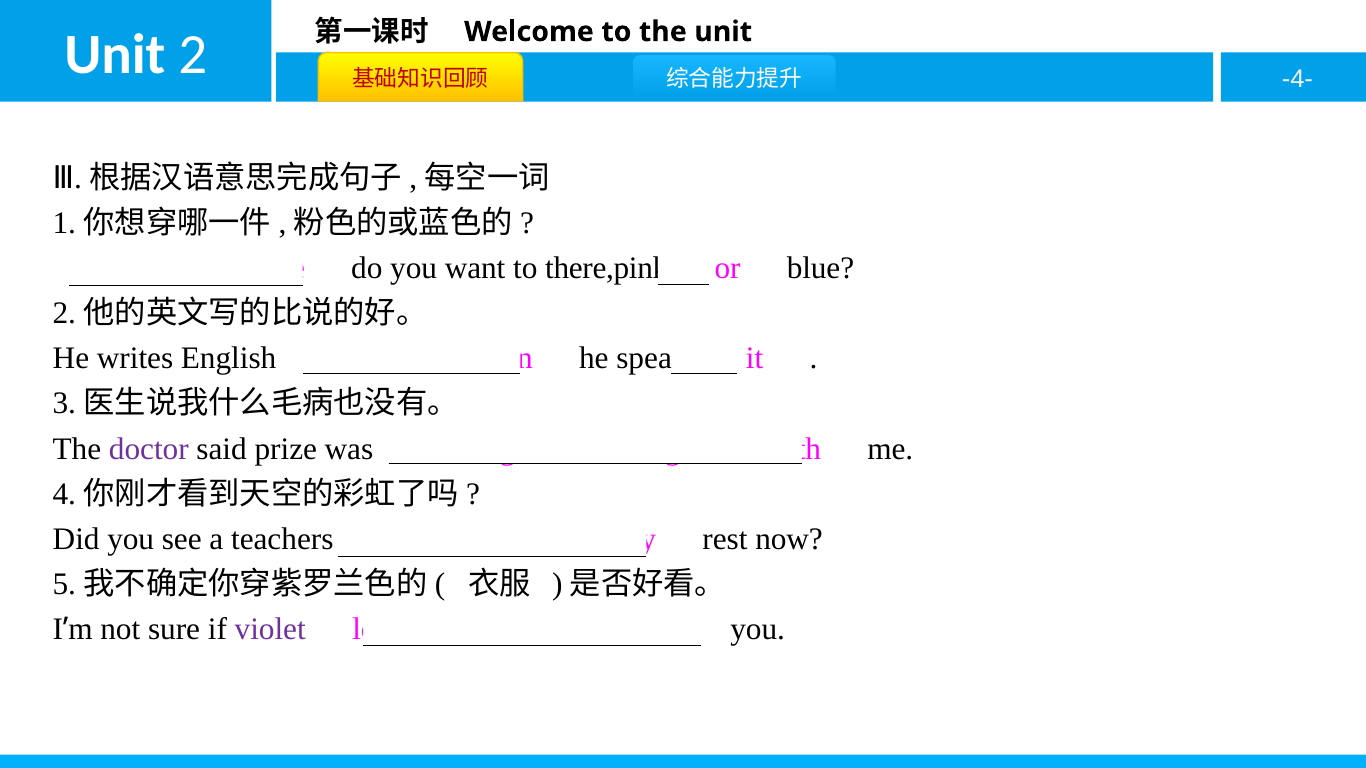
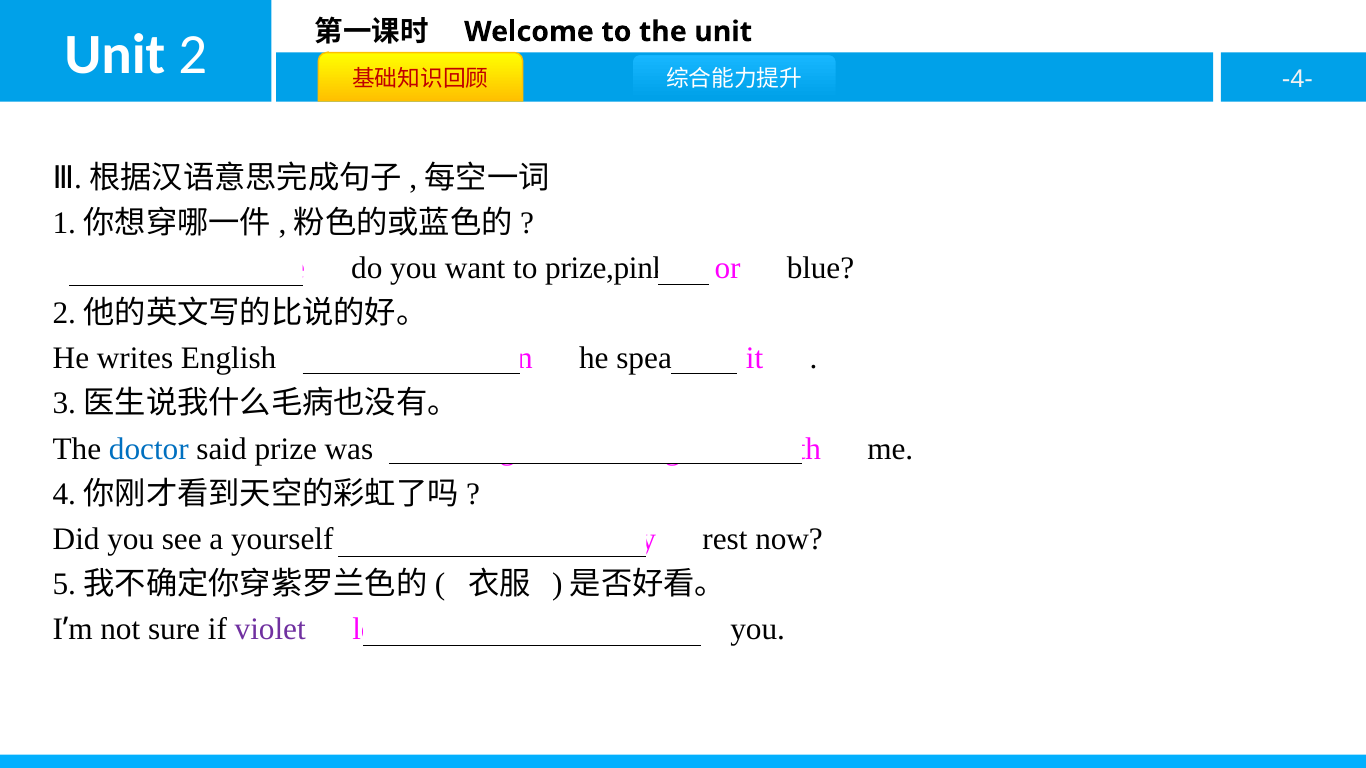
there,pink: there,pink -> prize,pink (607, 269)
doctor colour: purple -> blue (149, 449)
teachers: teachers -> yourself (282, 539)
